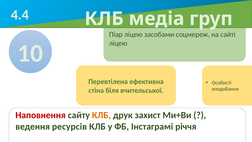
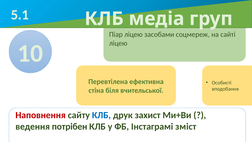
4.4: 4.4 -> 5.1 (20, 15)
КЛБ colour: orange -> blue (101, 115)
ресурсів: ресурсів -> потрібен (70, 126)
річчя: річчя -> зміст (186, 126)
